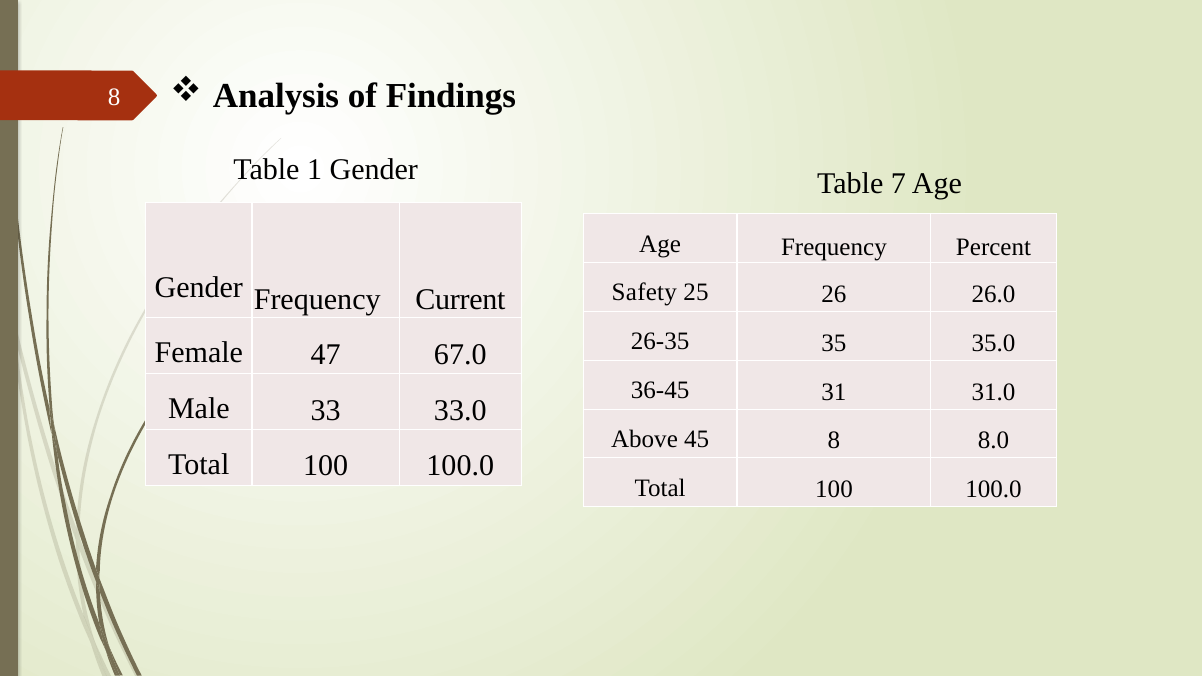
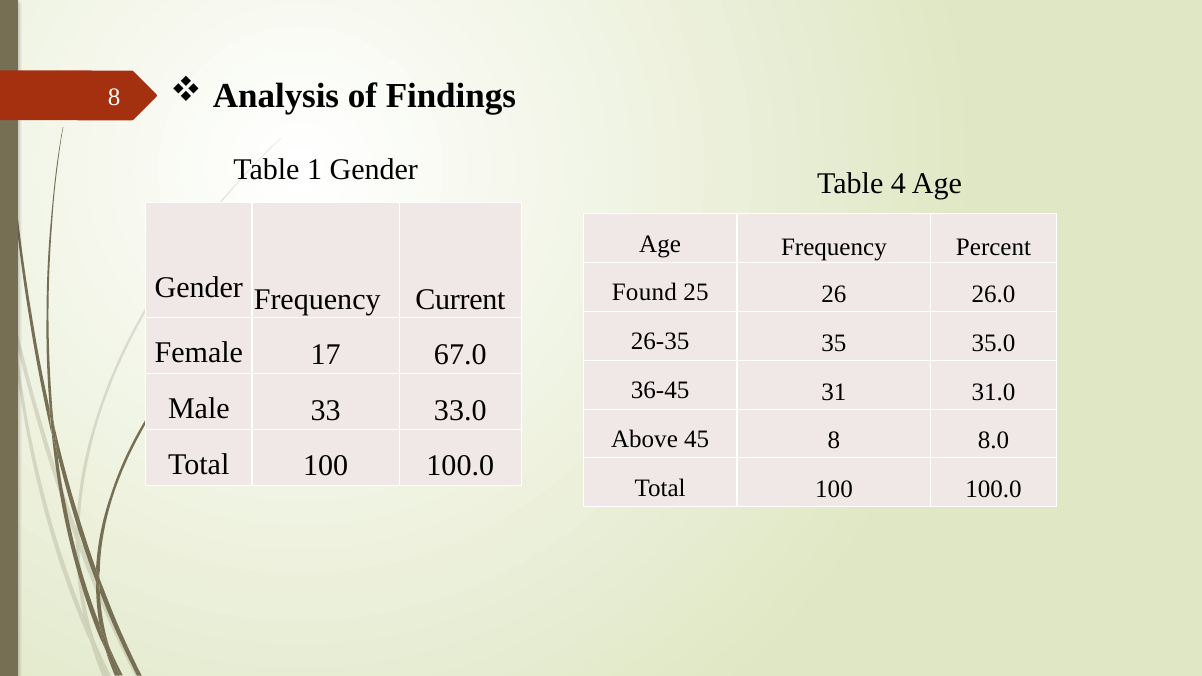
7: 7 -> 4 (898, 184)
Safety: Safety -> Found (644, 293)
47: 47 -> 17 (326, 354)
